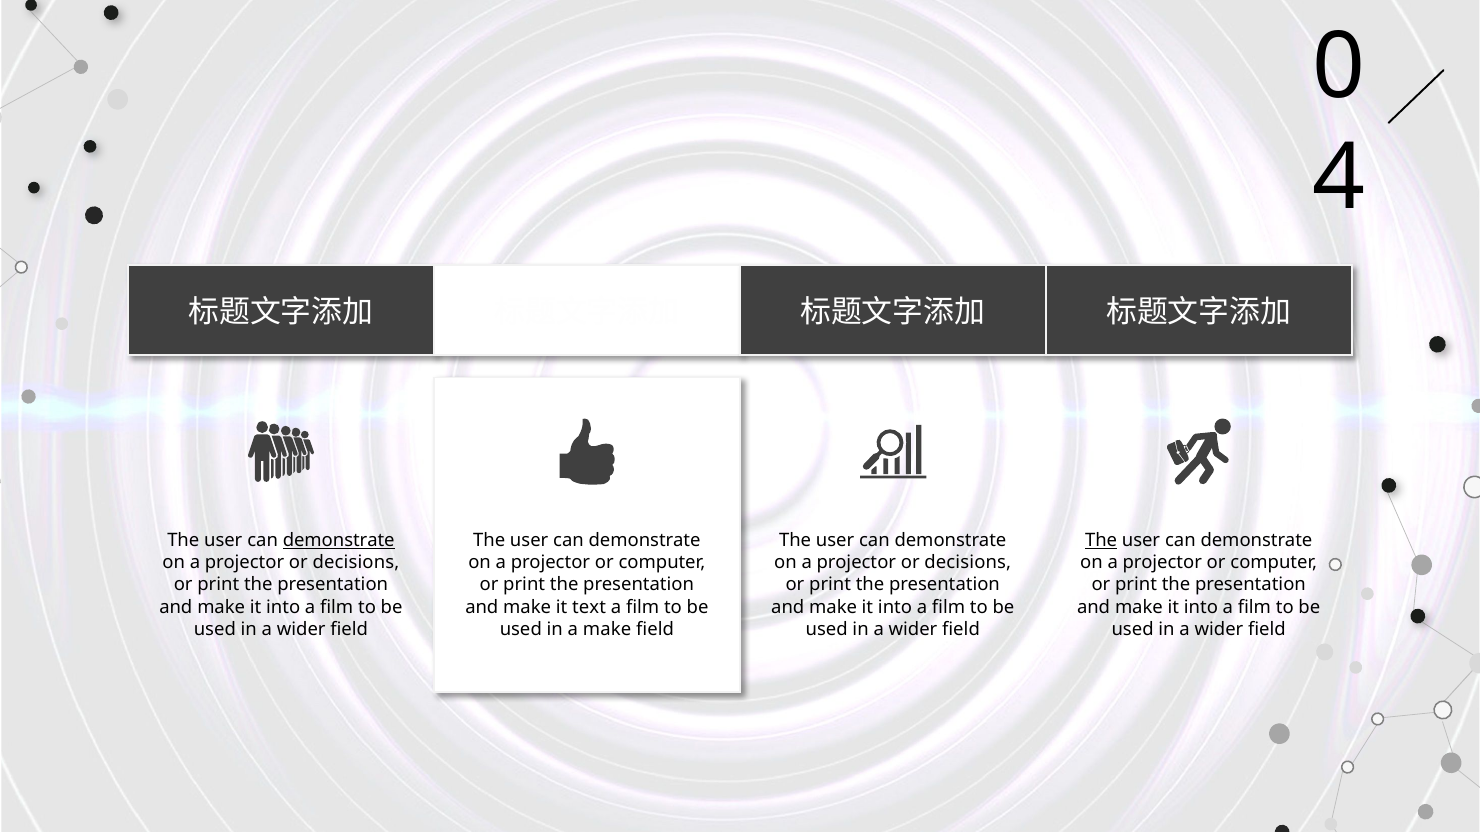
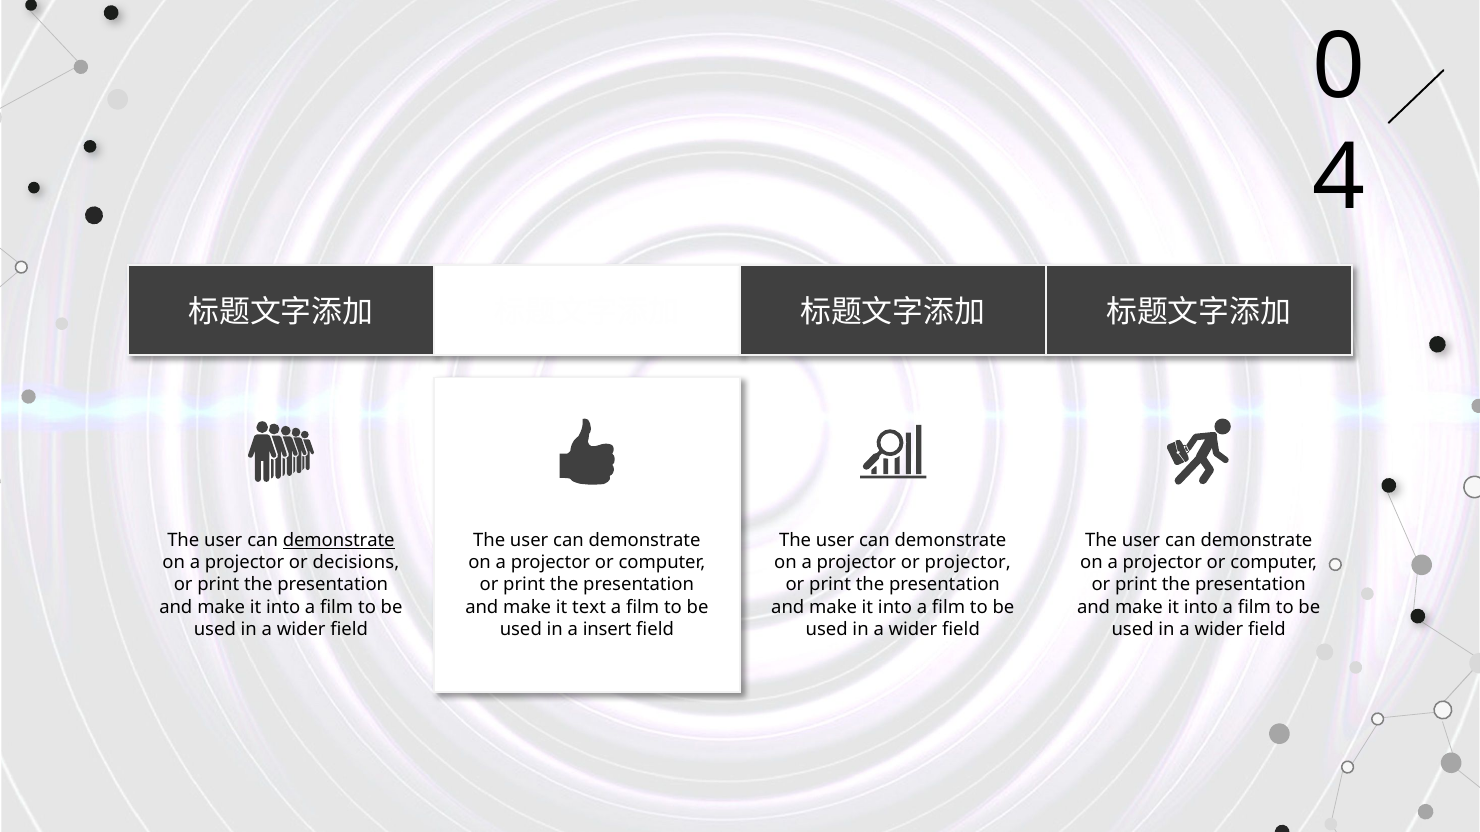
The underline: present -> none (1101, 541)
decisions: decisions -> projector (968, 563)
a make: make -> insert (607, 629)
